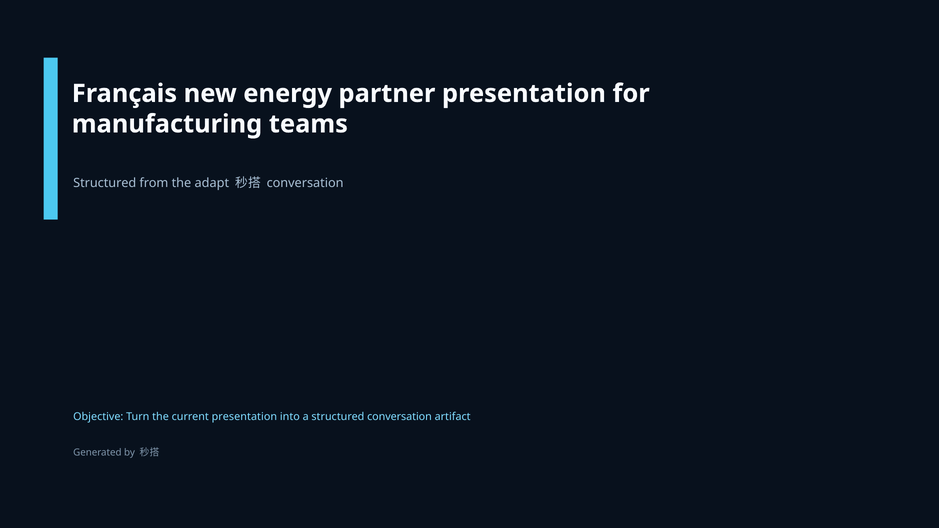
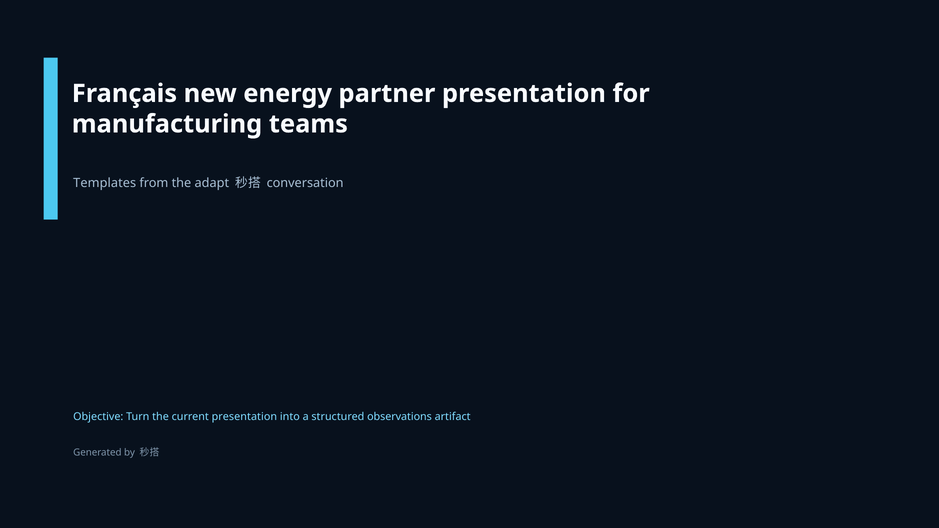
Structured: Structured -> Templates (105, 183)
structured conversation: conversation -> observations (399, 417)
